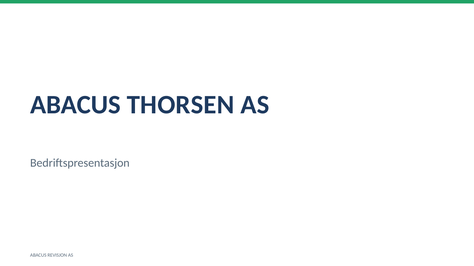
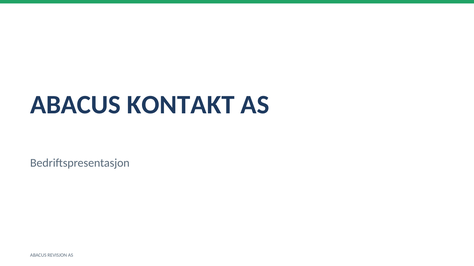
THORSEN: THORSEN -> KONTAKT (181, 105)
